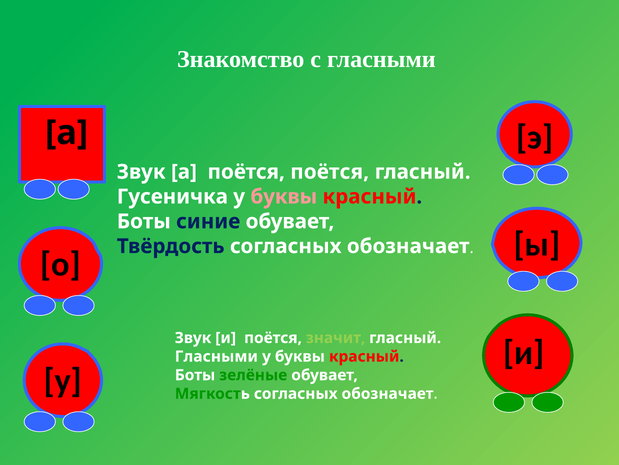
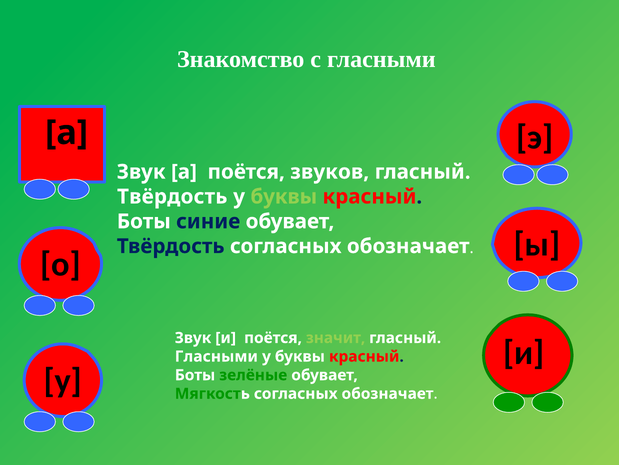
поётся поётся: поётся -> звуков (330, 172)
Гусеничка: Гусеничка -> Твёрдость (172, 196)
буквы colour: pink -> light green (284, 196)
